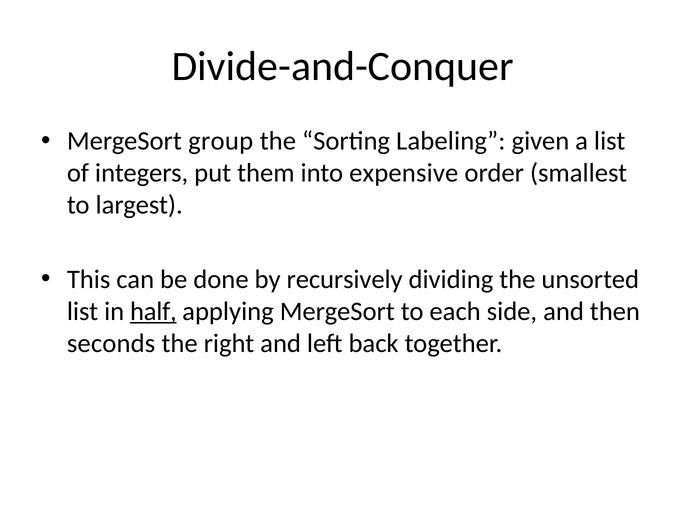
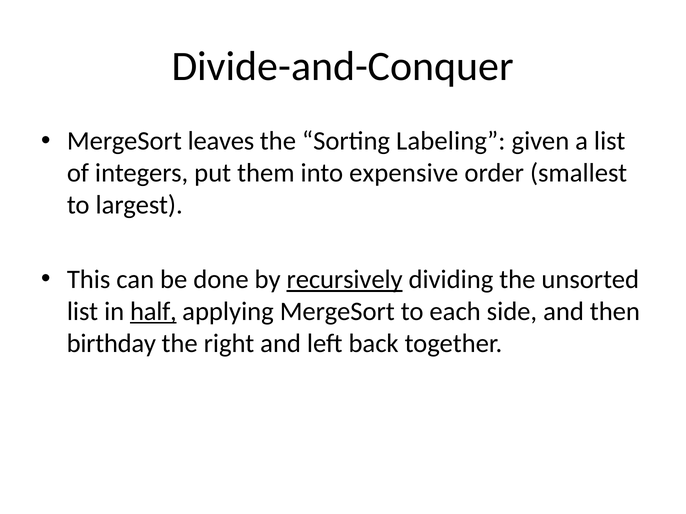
group: group -> leaves (221, 141)
recursively underline: none -> present (345, 280)
seconds: seconds -> birthday (111, 344)
